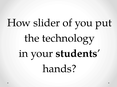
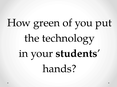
slider: slider -> green (47, 23)
